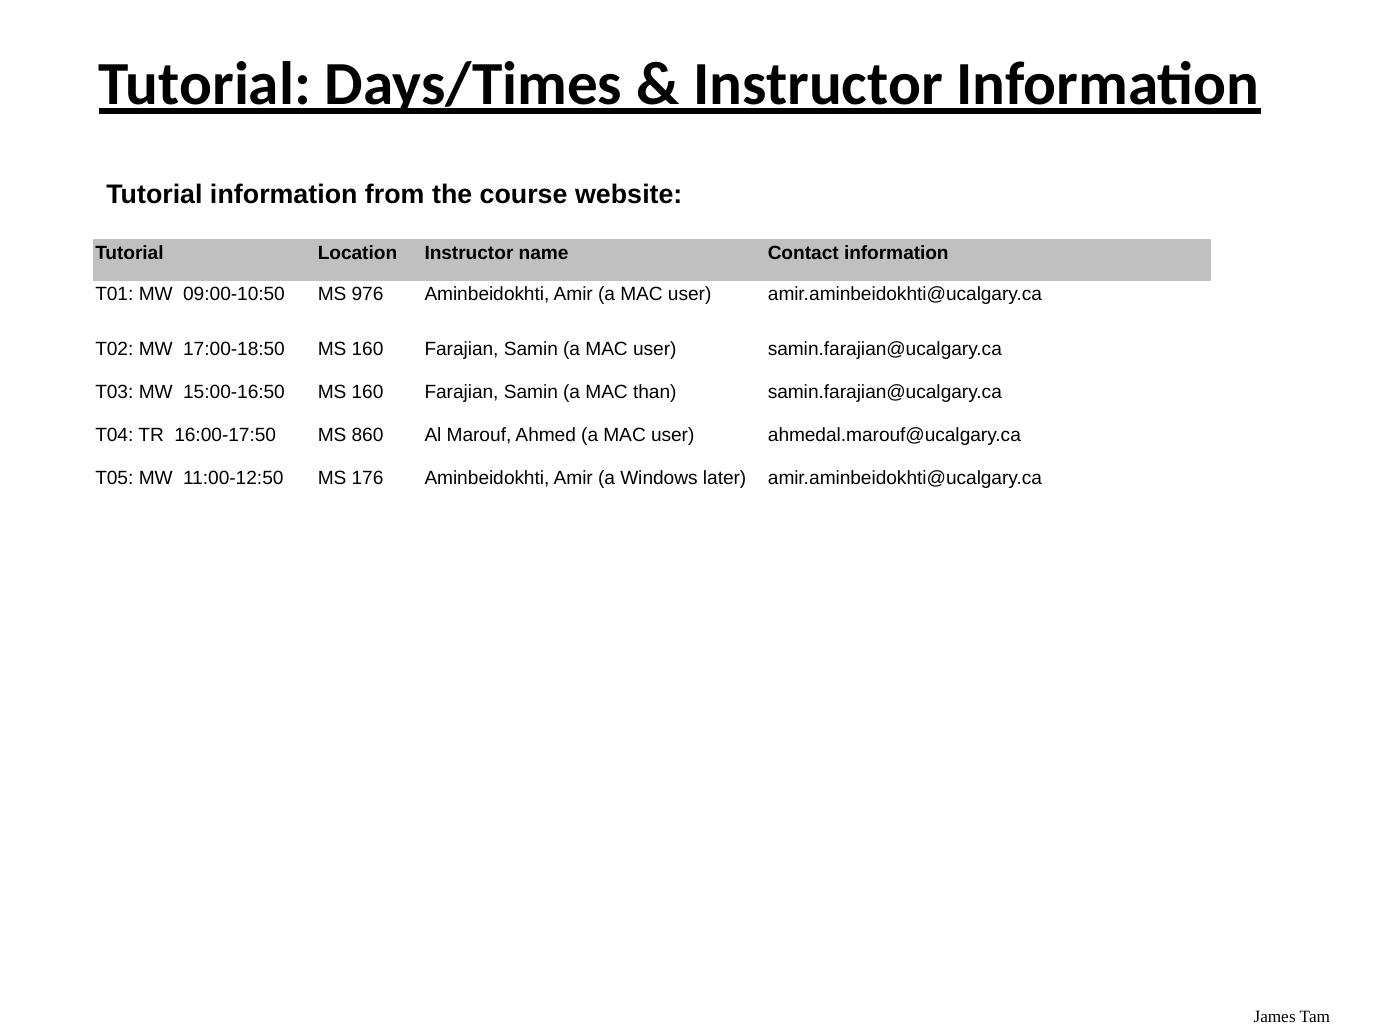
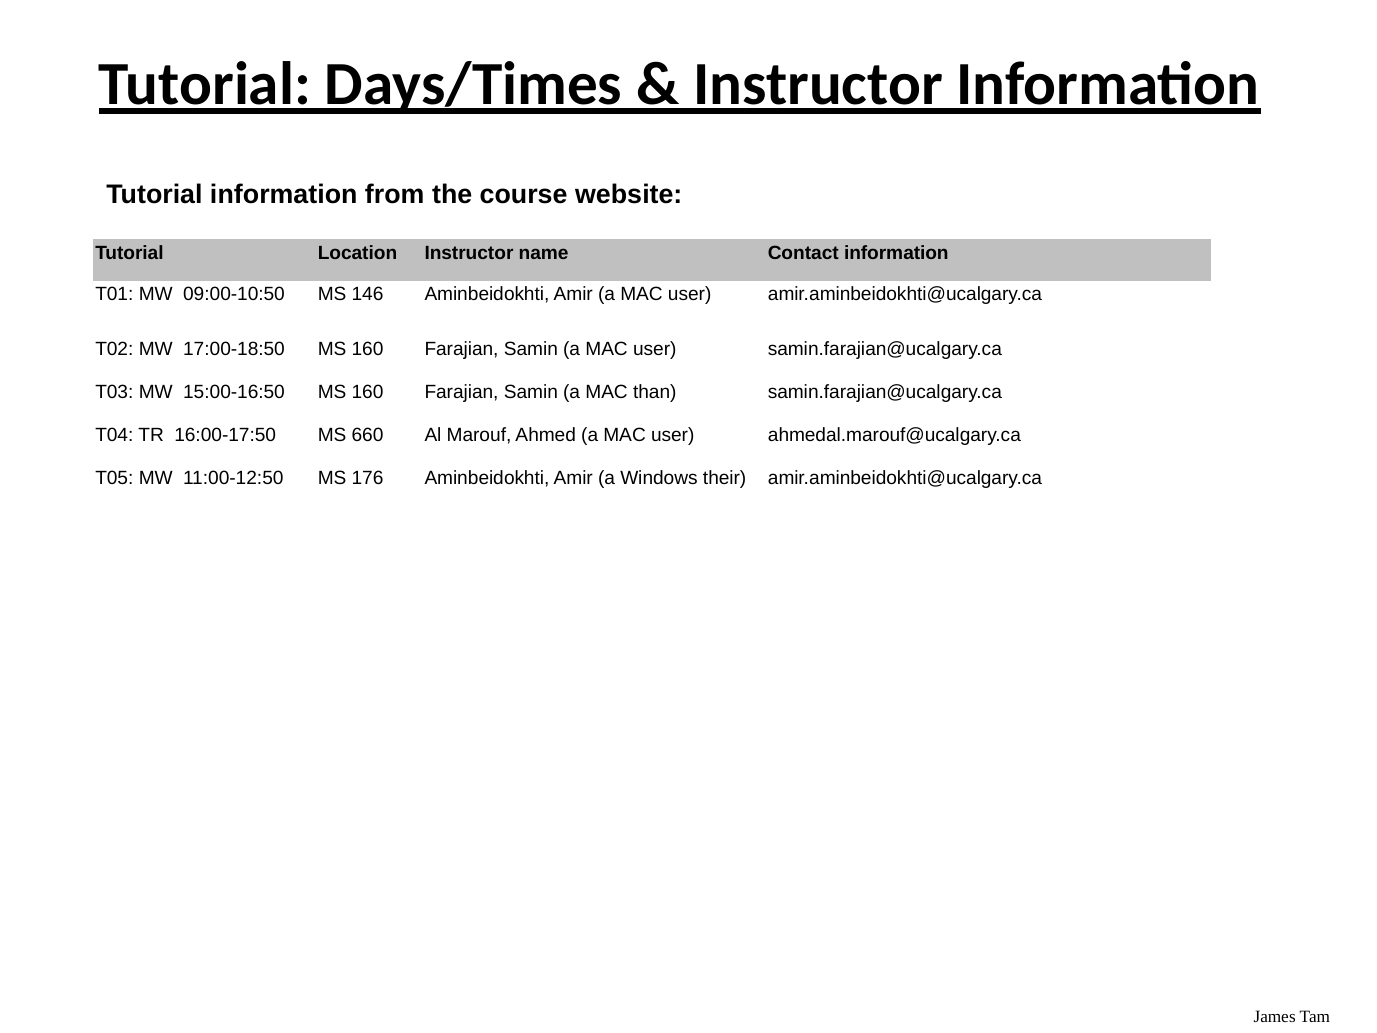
976: 976 -> 146 (368, 295)
860: 860 -> 660 (368, 435)
later: later -> their (725, 478)
